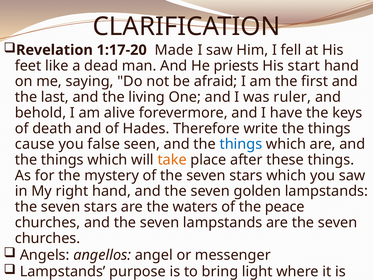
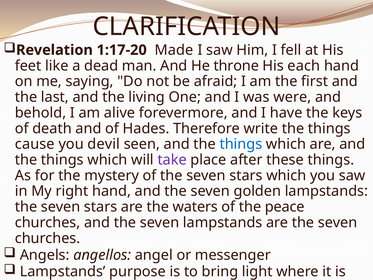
priests: priests -> throne (236, 66)
start: start -> each (304, 66)
ruler: ruler -> were (292, 97)
false: false -> devil (104, 144)
take colour: orange -> purple (172, 160)
